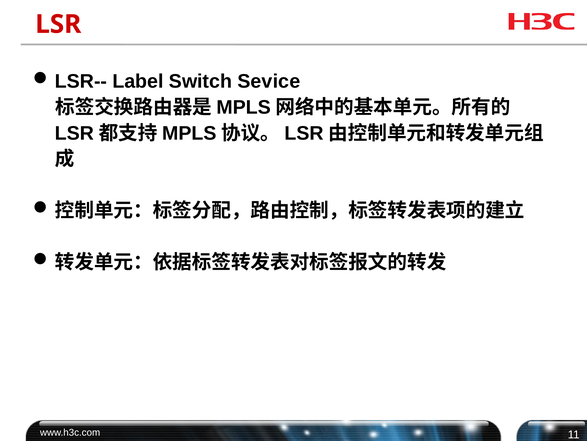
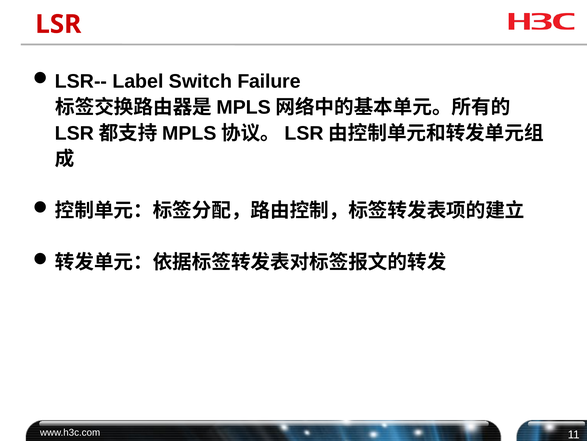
Sevice: Sevice -> Failure (269, 81)
